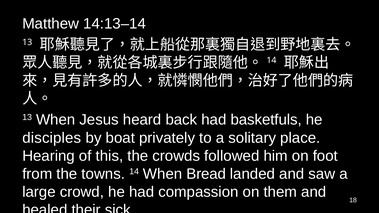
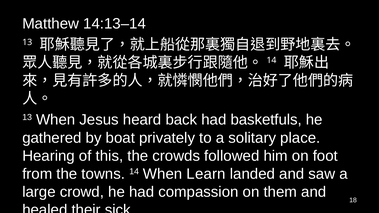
disciples: disciples -> gathered (52, 138)
Bread: Bread -> Learn (206, 174)
